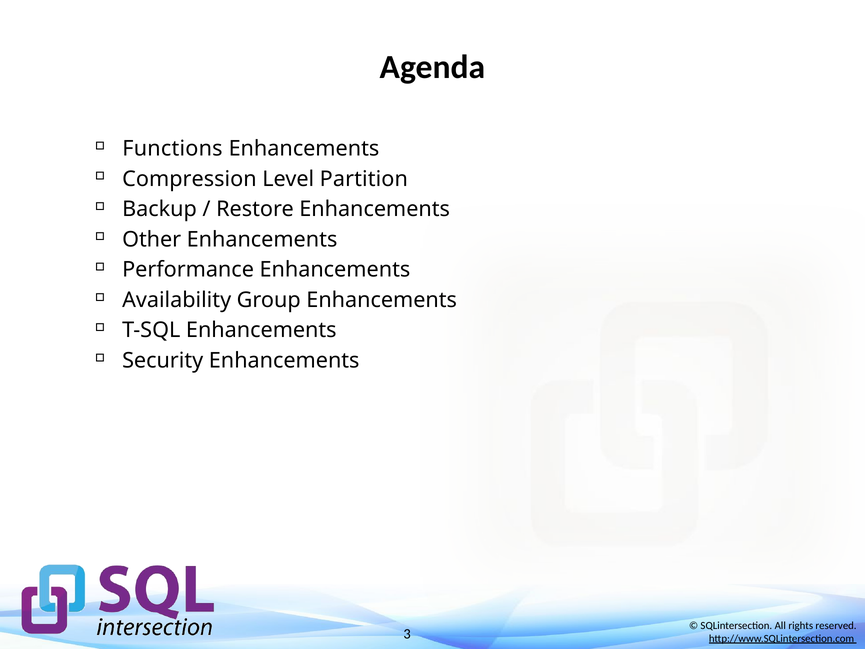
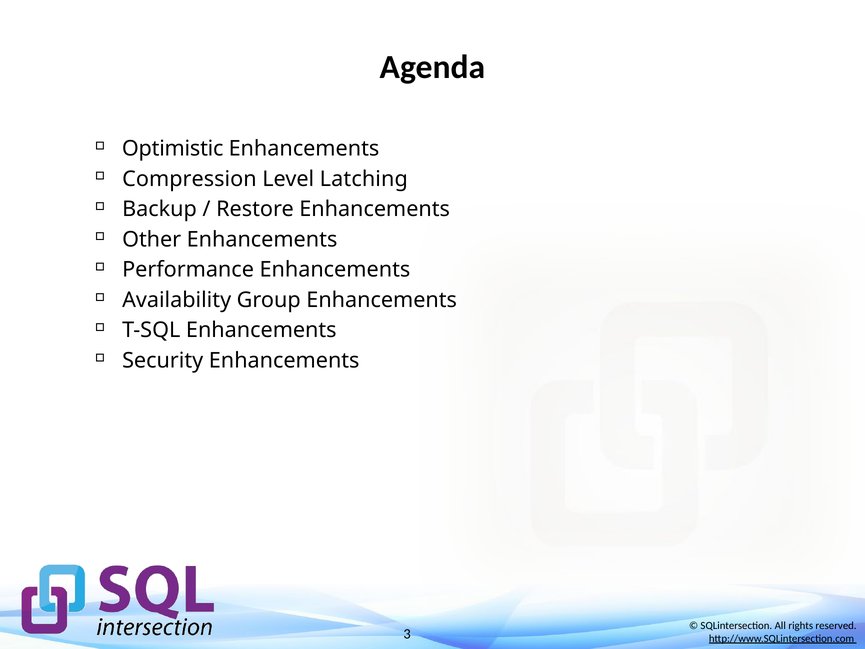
Functions: Functions -> Optimistic (173, 149)
Partition: Partition -> Latching (364, 179)
